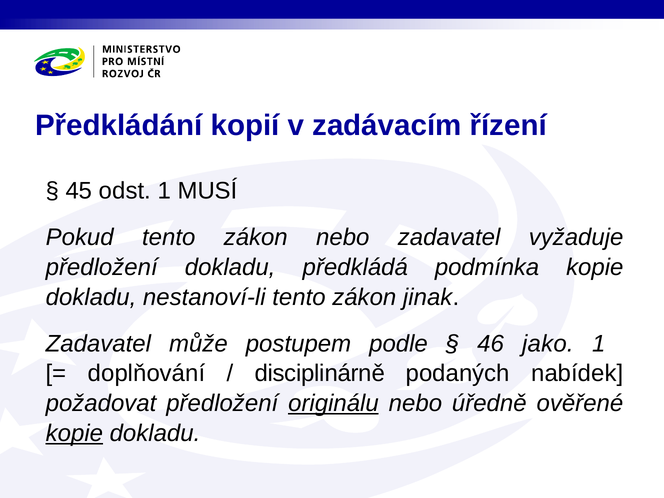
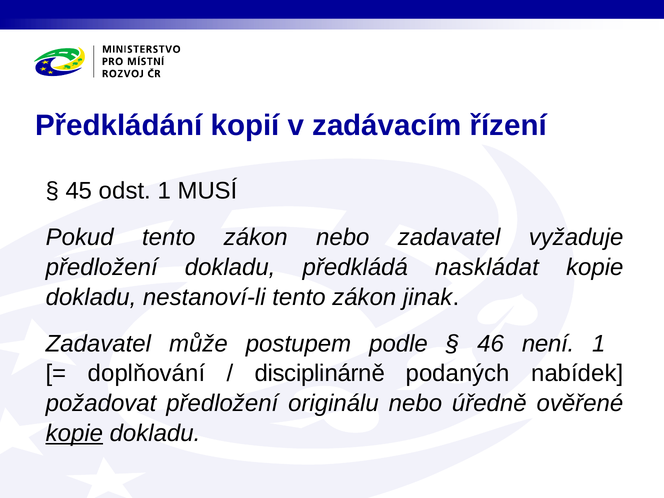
podmínka: podmínka -> naskládat (487, 267)
jako: jako -> není (548, 344)
originálu underline: present -> none (333, 403)
